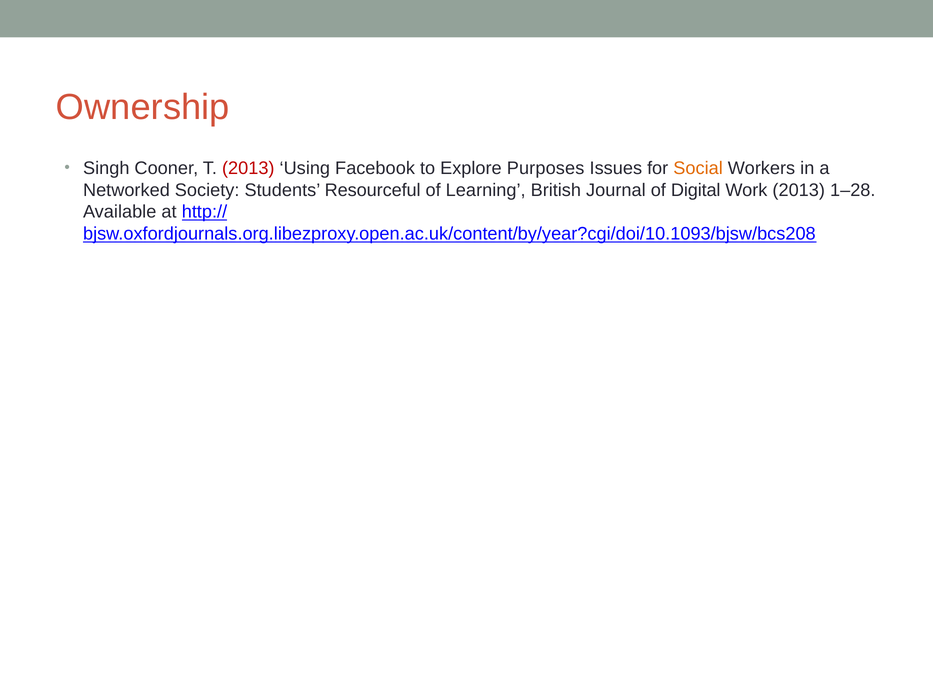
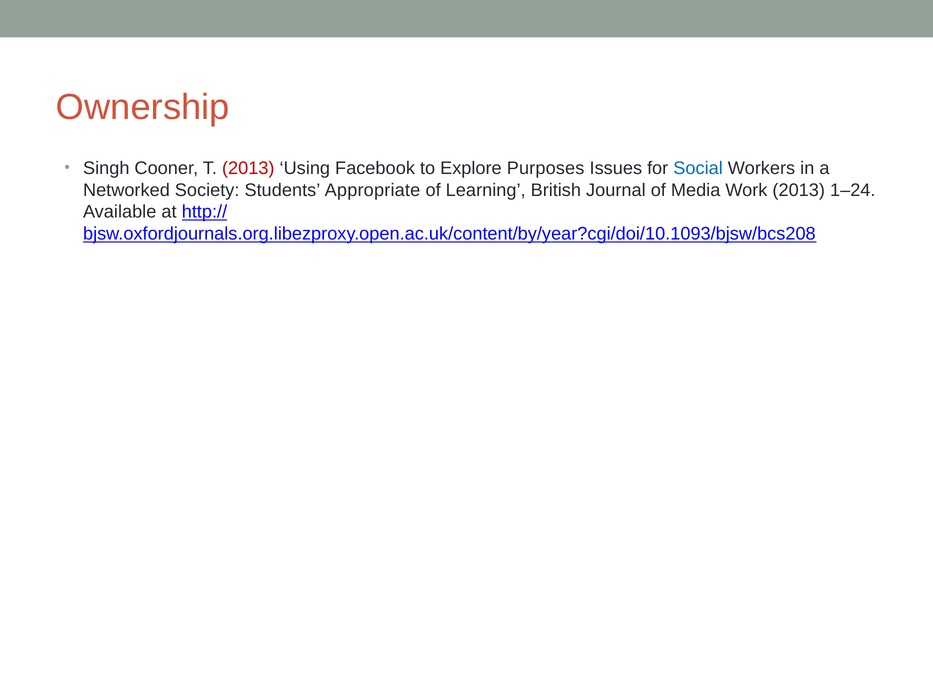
Social colour: orange -> blue (698, 168)
Resourceful: Resourceful -> Appropriate (373, 190)
Digital: Digital -> Media (696, 190)
1–28: 1–28 -> 1–24 (853, 190)
